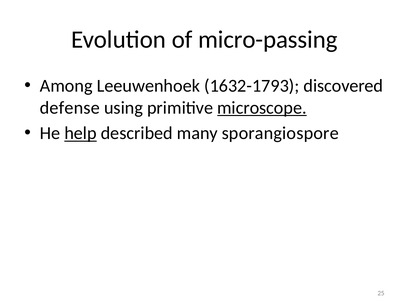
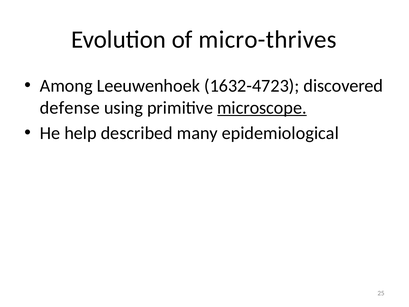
micro-passing: micro-passing -> micro-thrives (268, 40)
1632-1793: 1632-1793 -> 1632-4723 (252, 86)
help underline: present -> none (80, 133)
sporangiospore: sporangiospore -> epidemiological (280, 133)
